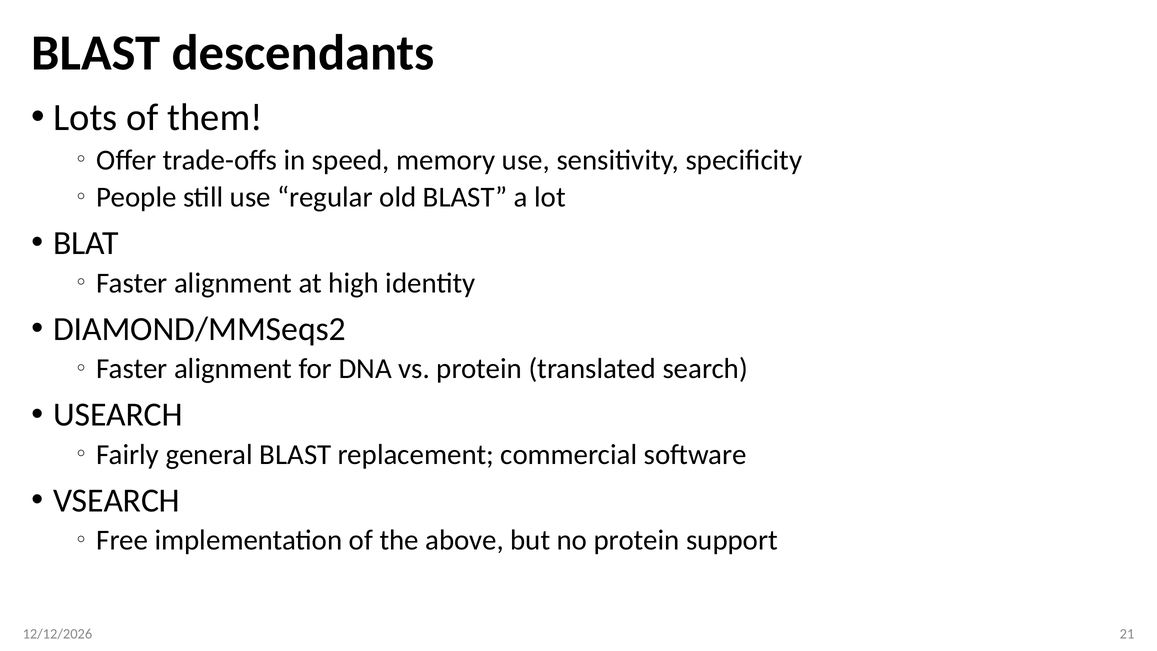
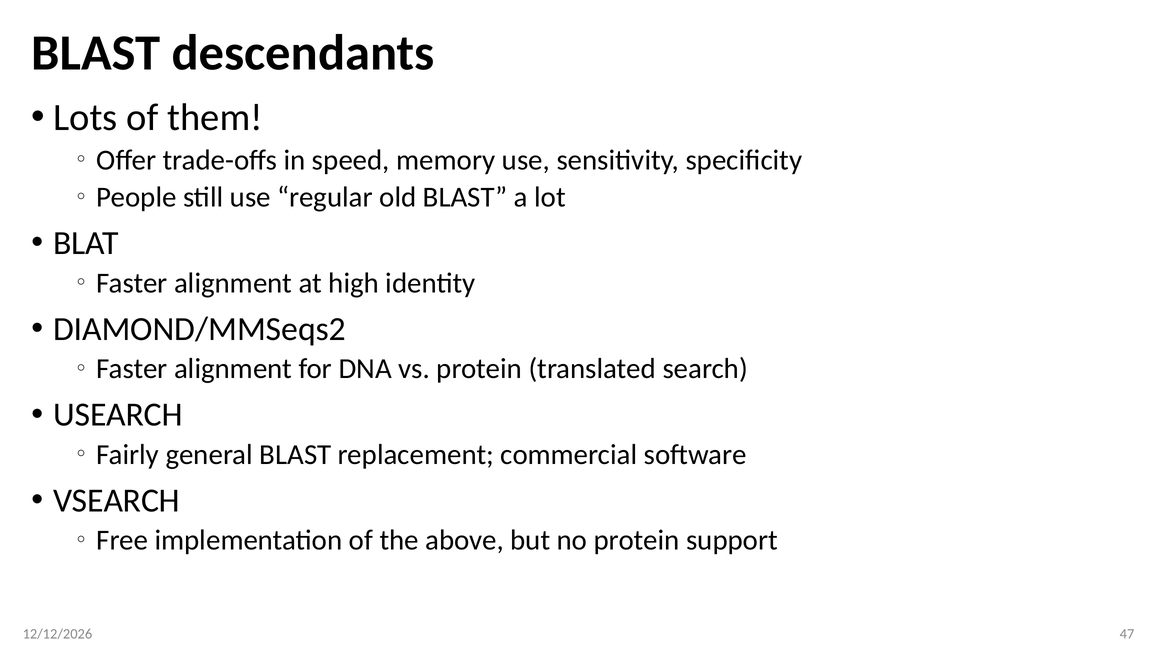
21: 21 -> 47 (1127, 634)
